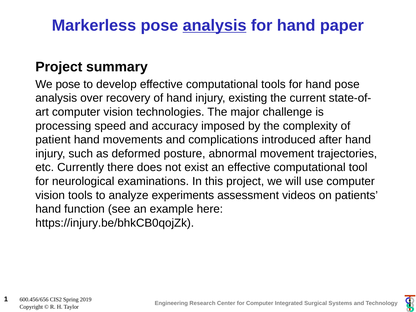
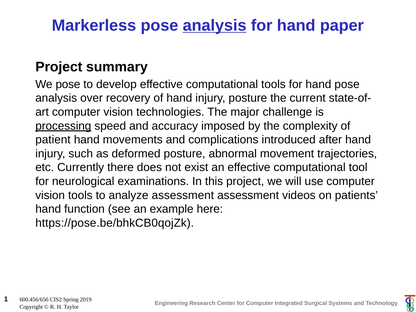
injury existing: existing -> posture (248, 98)
processing underline: none -> present (63, 126)
analyze experiments: experiments -> assessment (183, 195)
https://injury.be/bhkCB0qojZk: https://injury.be/bhkCB0qojZk -> https://pose.be/bhkCB0qojZk (115, 223)
